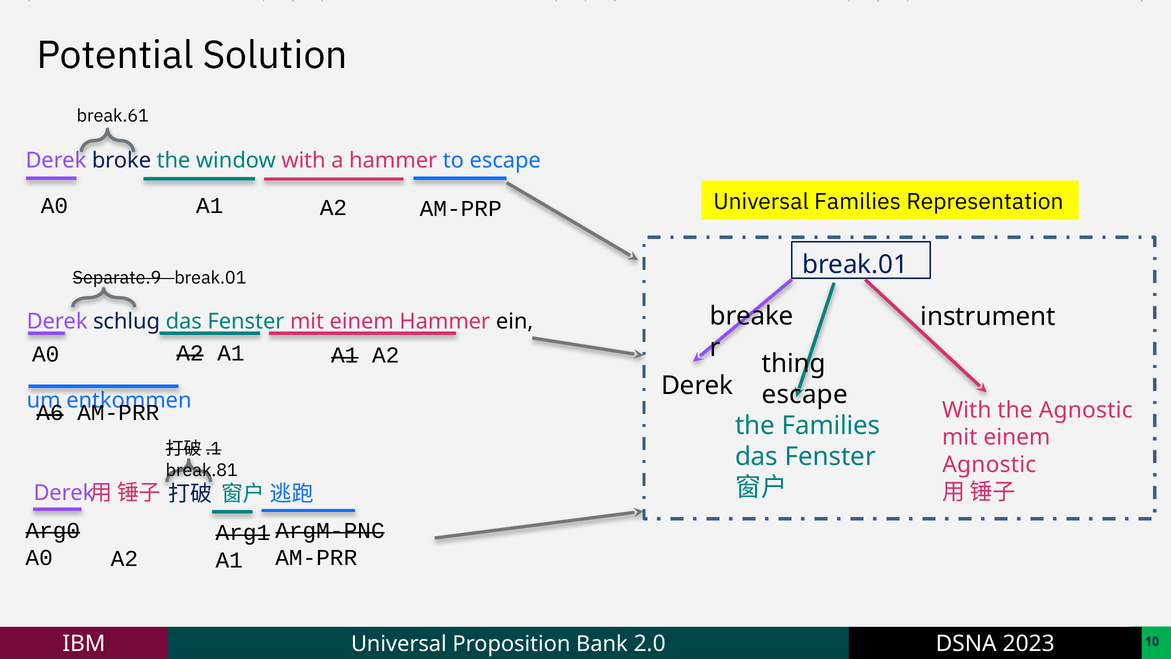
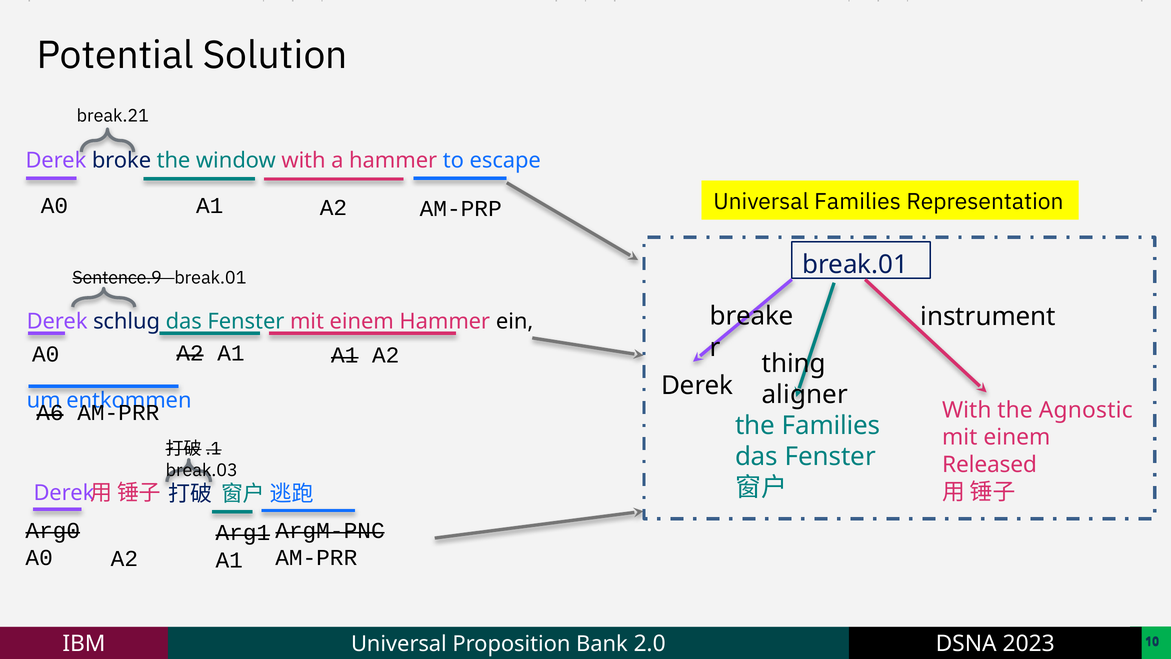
break.61: break.61 -> break.21 (113, 116)
Separate.9: Separate.9 -> Sentence.9 (117, 277)
escape: escape -> aligner (805, 395)
Agnostic: Agnostic -> Released (990, 465)
break.81: break.81 -> break.03 (202, 470)
